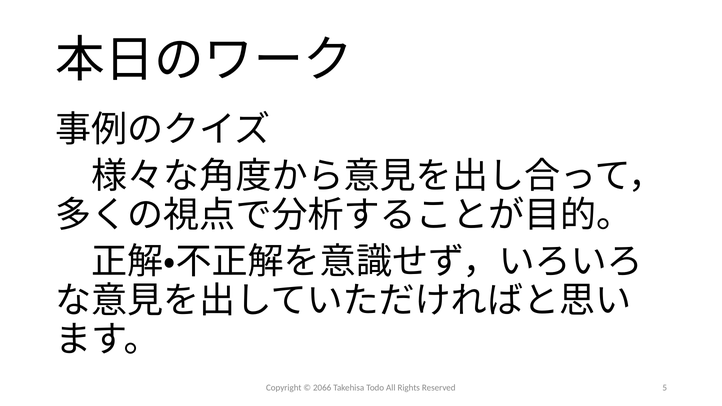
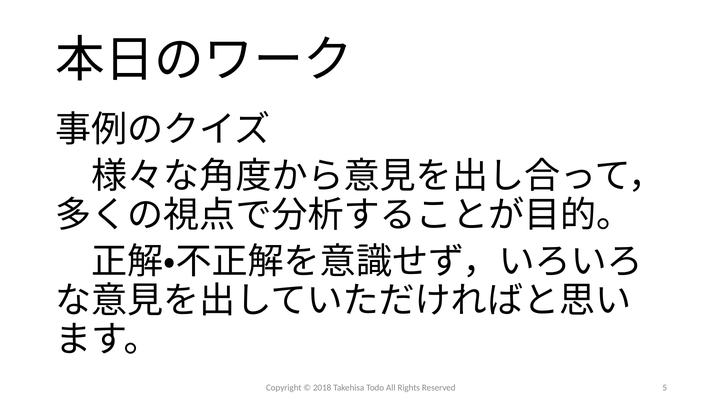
2066: 2066 -> 2018 (322, 388)
